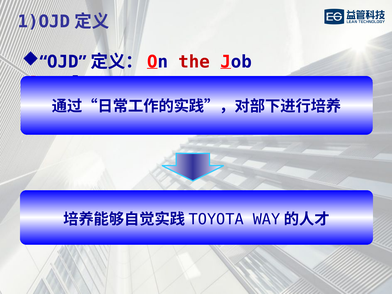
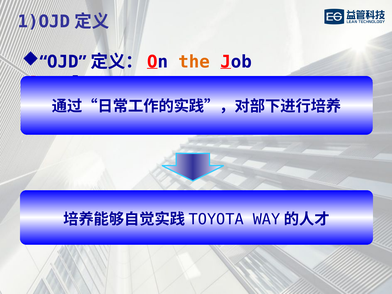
the colour: red -> orange (194, 62)
